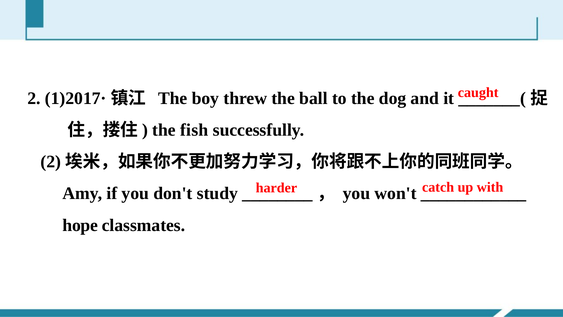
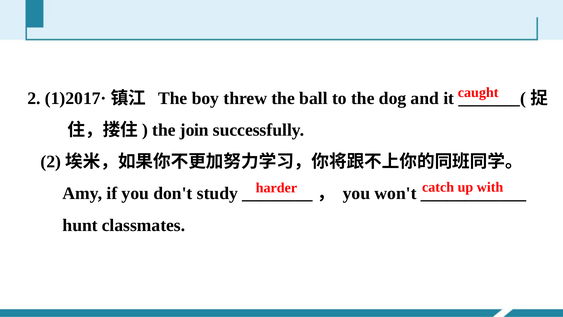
fish: fish -> join (194, 130)
hope: hope -> hunt (80, 225)
